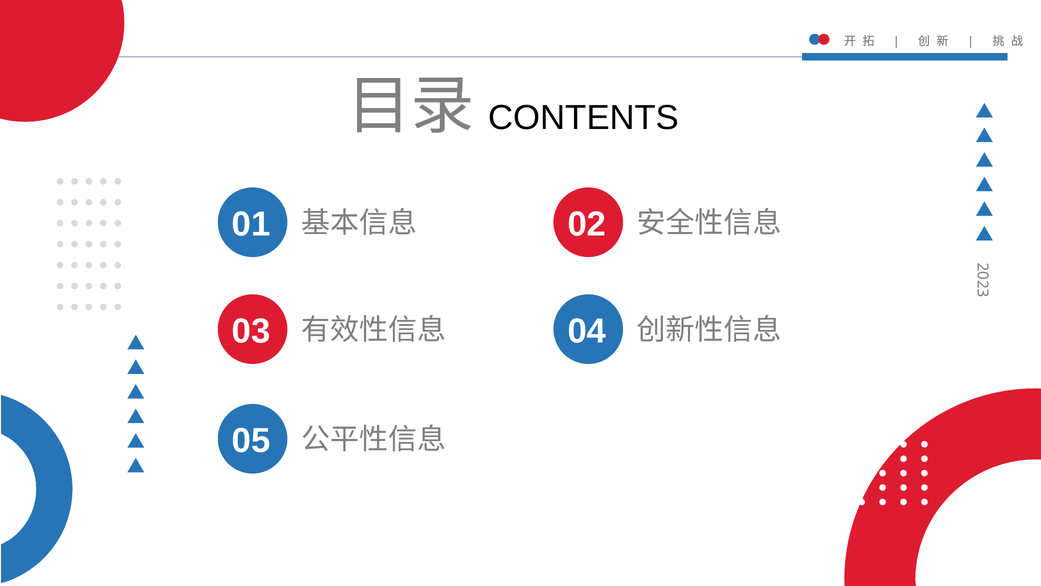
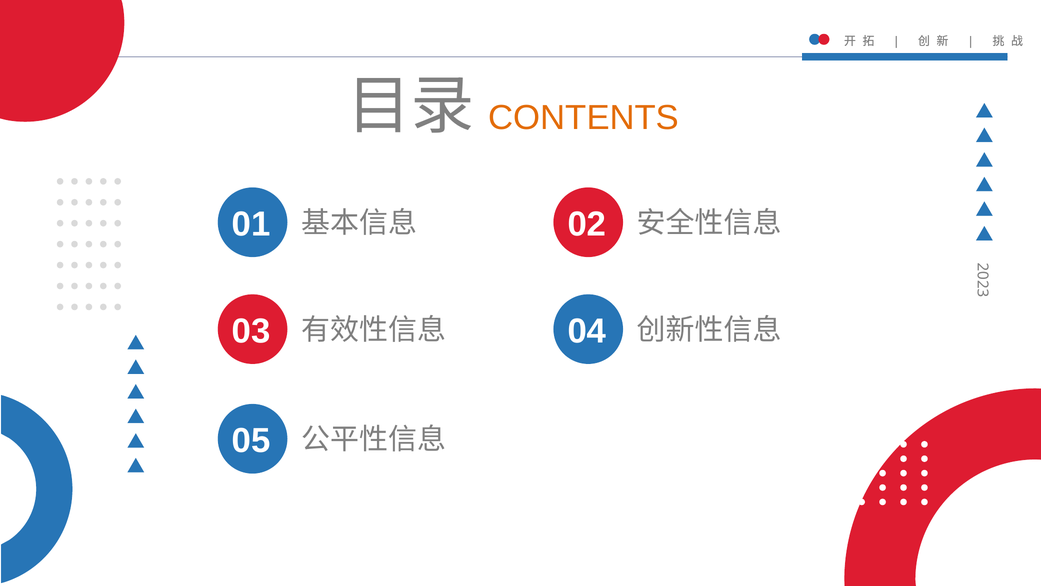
CONTENTS colour: black -> orange (584, 118)
